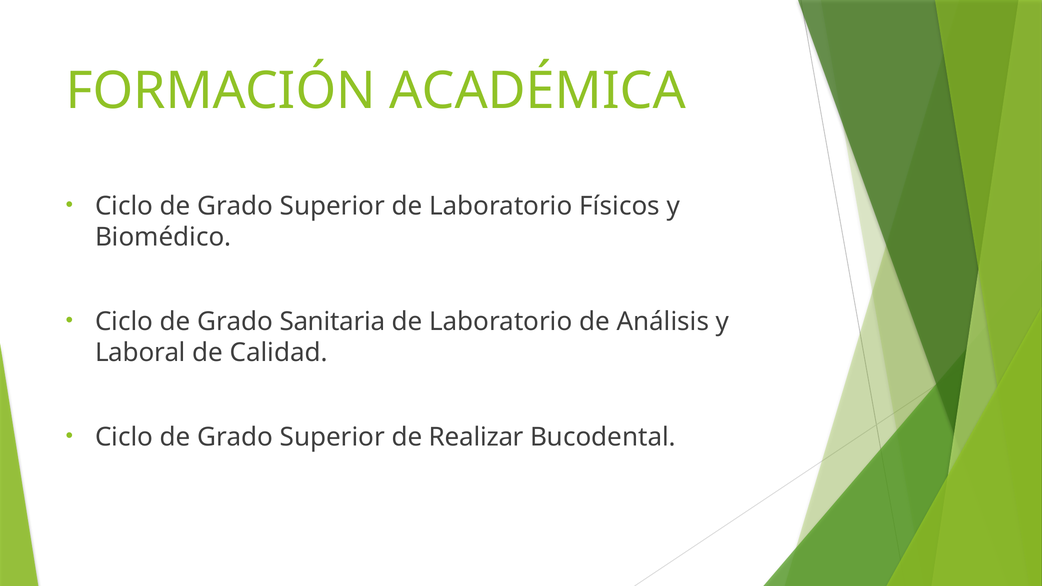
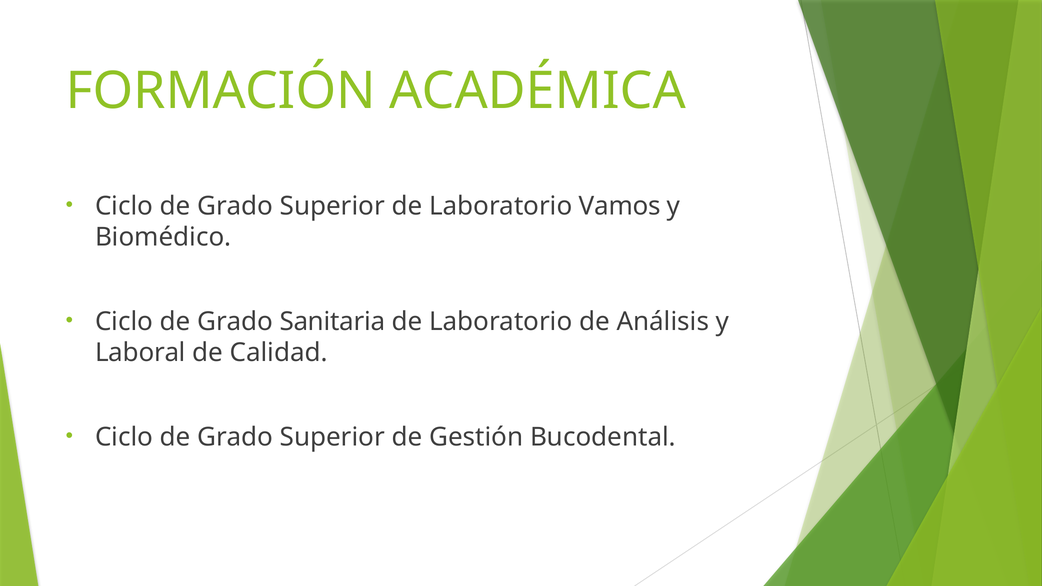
Físicos: Físicos -> Vamos (620, 206)
Realizar: Realizar -> Gestión (476, 437)
